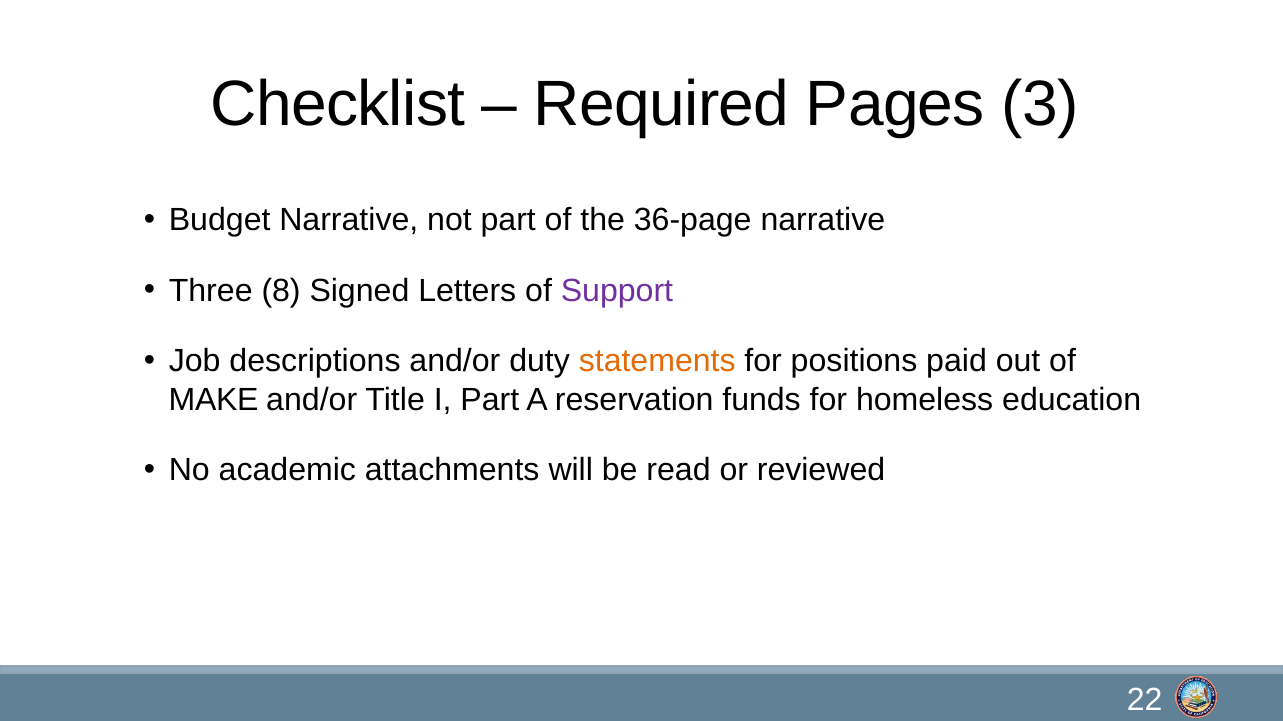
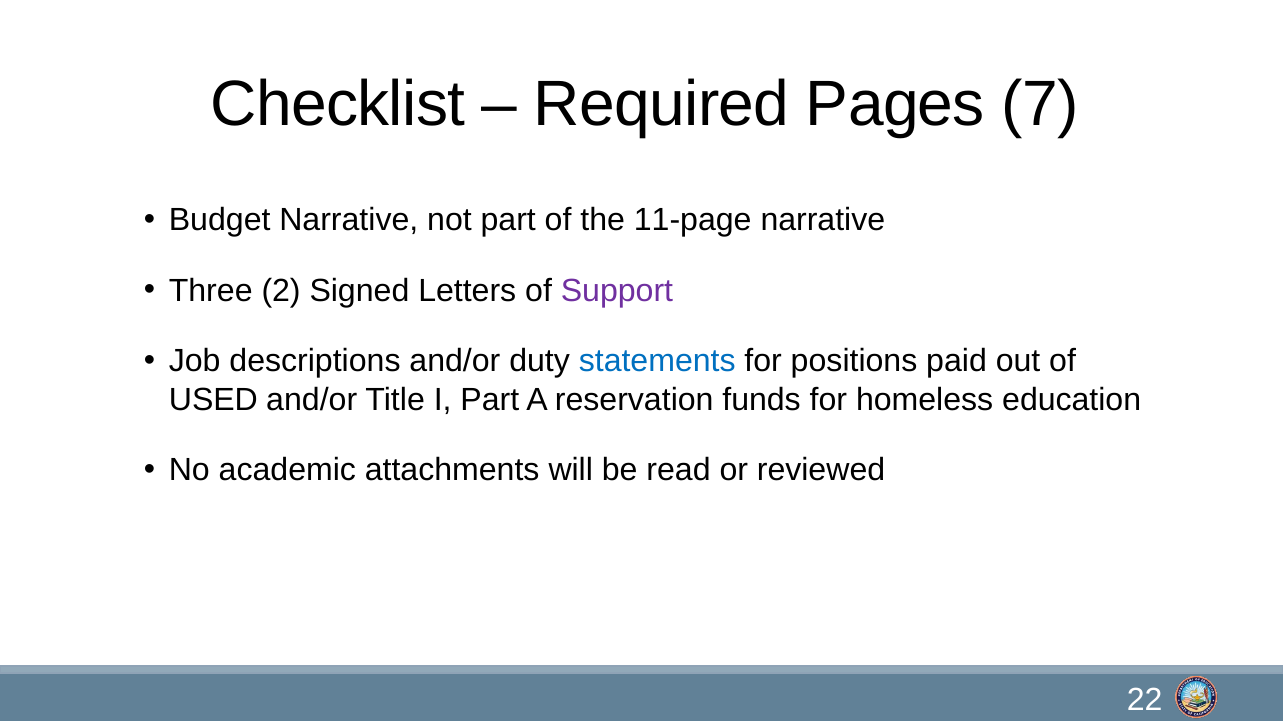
3: 3 -> 7 (1040, 105)
36-page: 36-page -> 11-page (693, 221)
8: 8 -> 2 (281, 291)
statements colour: orange -> blue (657, 362)
MAKE: MAKE -> USED (213, 400)
